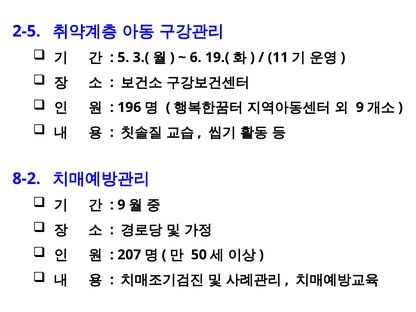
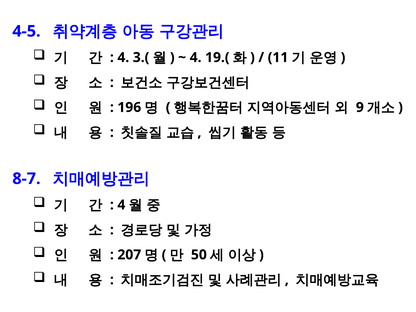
2-5: 2-5 -> 4-5 (26, 31)
5: 5 -> 4 (123, 57)
6: 6 -> 4 (196, 57)
8-2: 8-2 -> 8-7 (26, 179)
9: 9 -> 4 (121, 205)
